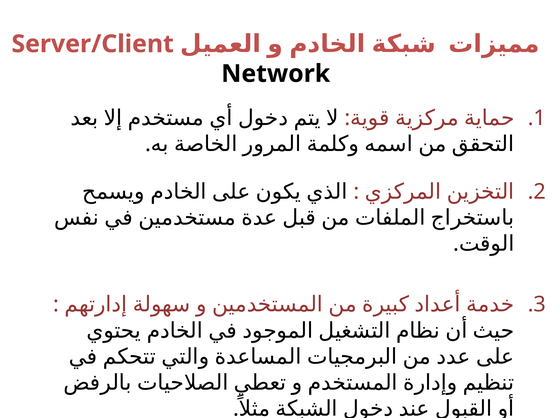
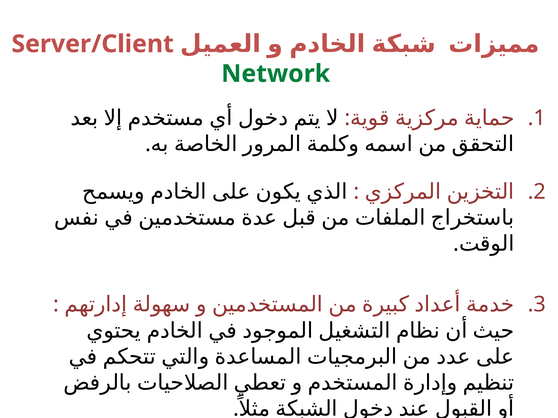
Network colour: black -> green (276, 74)
